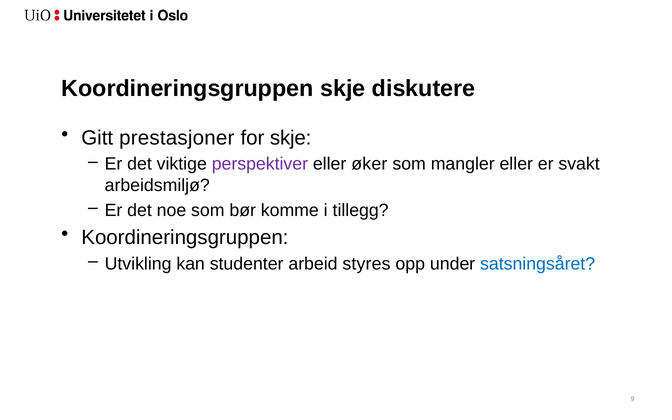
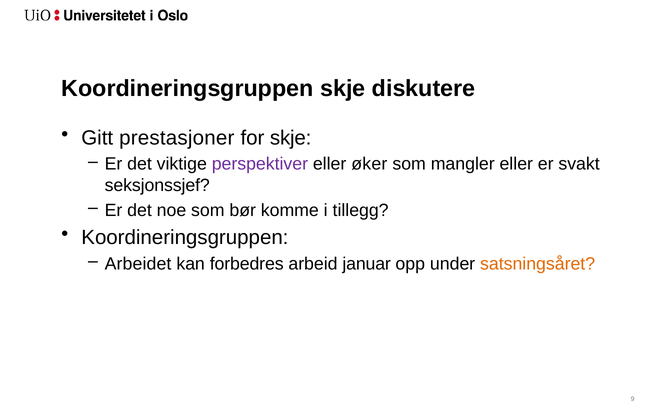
arbeidsmiljø: arbeidsmiljø -> seksjonssjef (157, 185)
Utvikling: Utvikling -> Arbeidet (138, 264)
studenter: studenter -> forbedres (247, 264)
styres: styres -> januar (367, 264)
satsningsåret colour: blue -> orange (538, 264)
